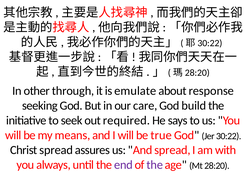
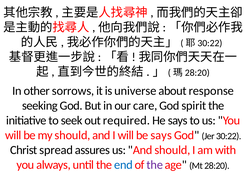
through: through -> sorrows (73, 91)
emulate: emulate -> universe (135, 91)
build: build -> spirit (194, 105)
my means: means -> should (73, 135)
be true: true -> says (161, 135)
And spread: spread -> should (172, 150)
end colour: purple -> blue (123, 164)
